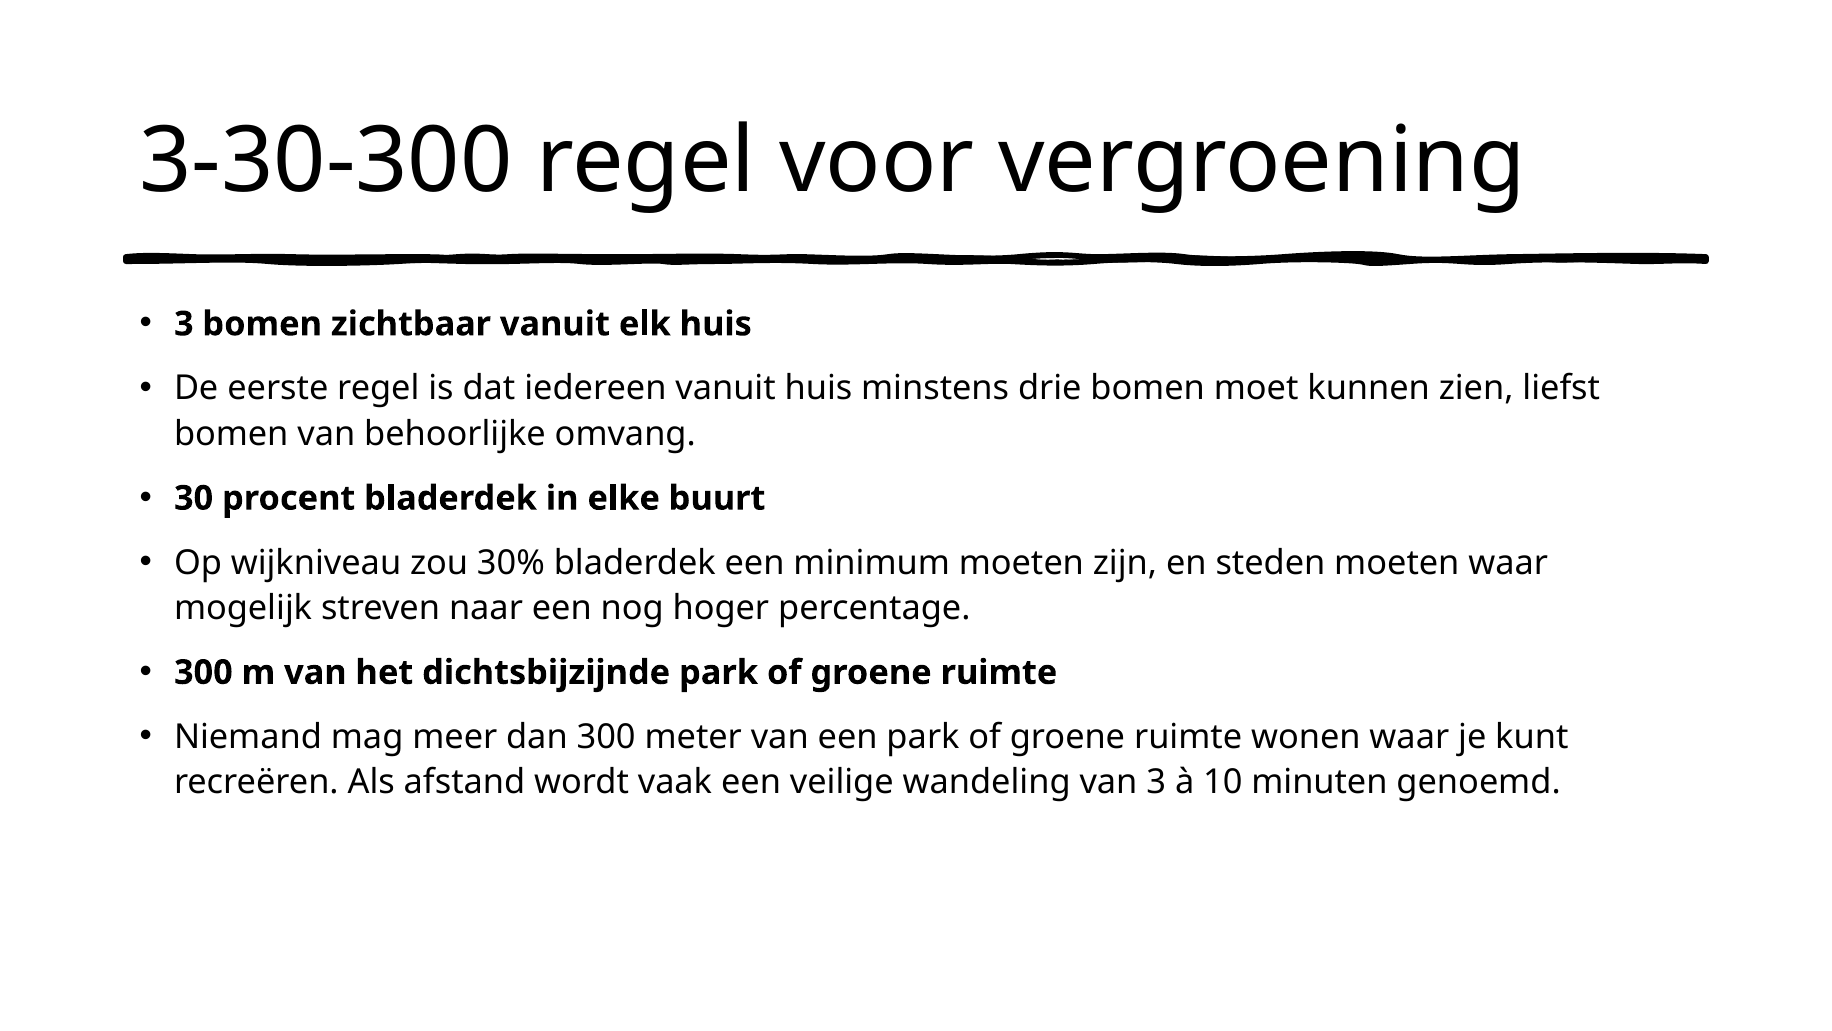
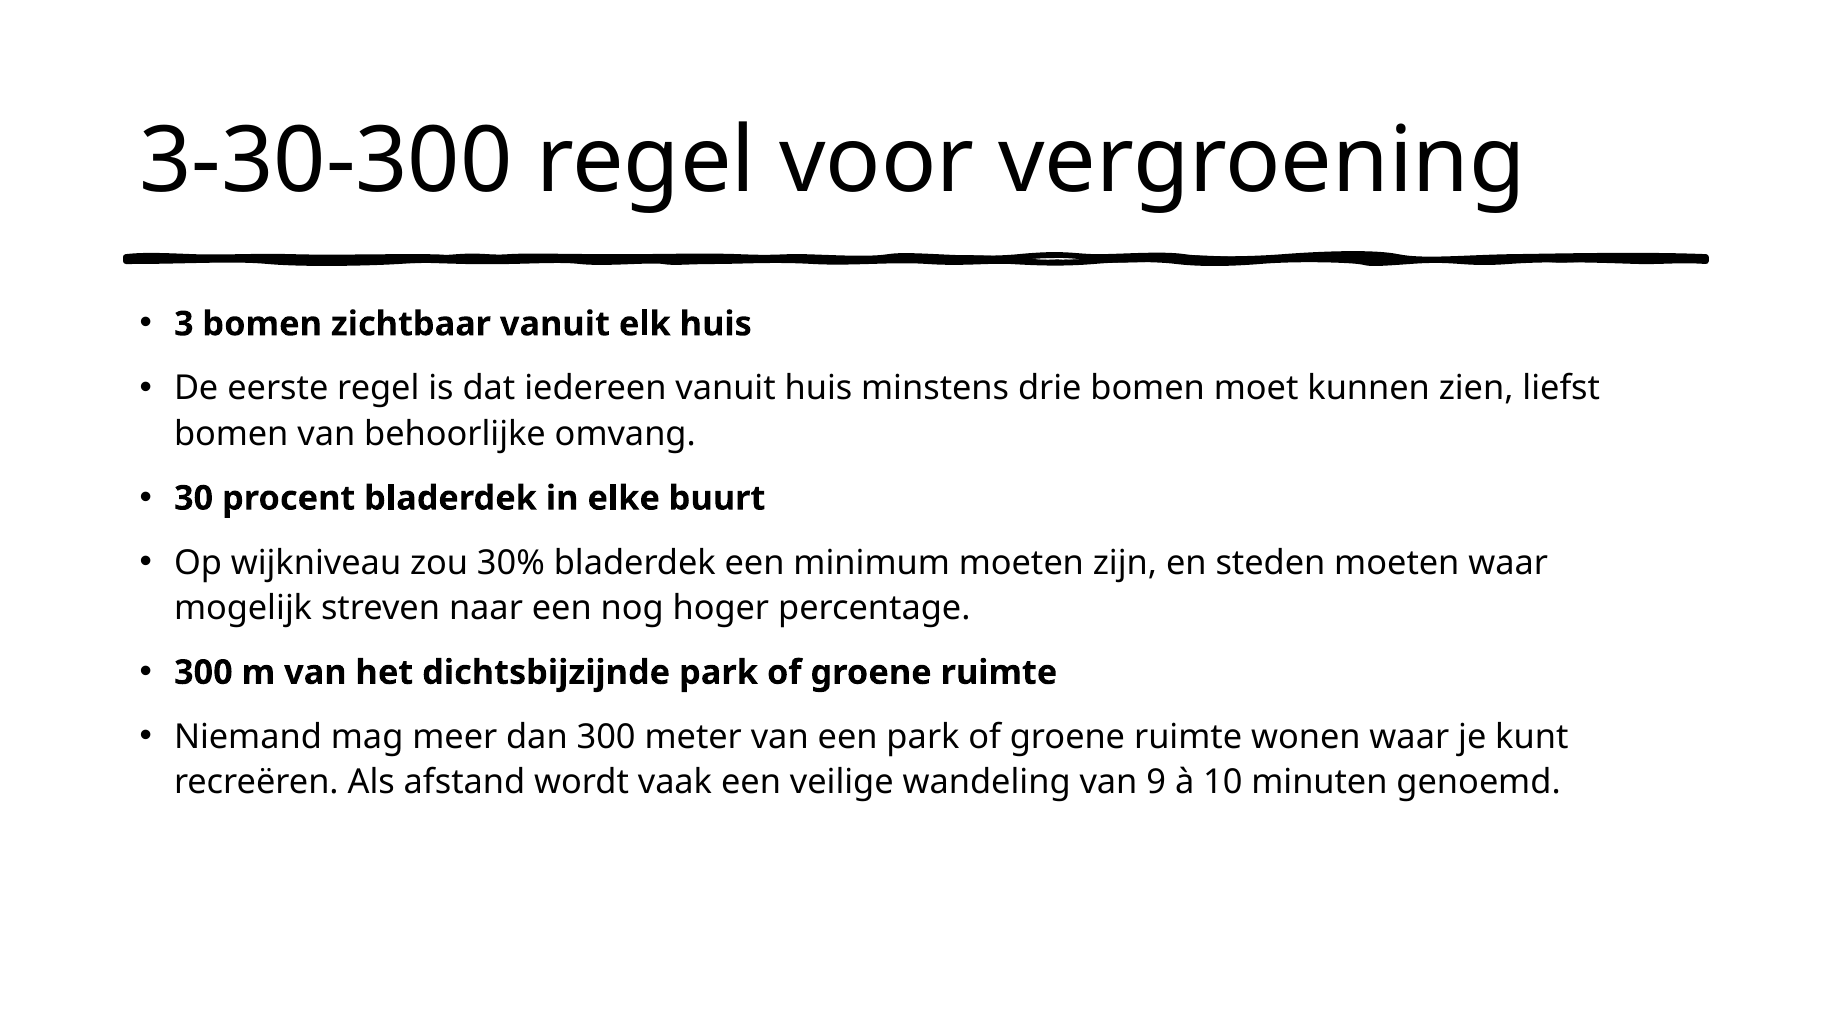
van 3: 3 -> 9 (1156, 782)
